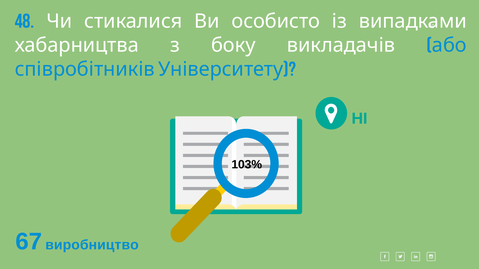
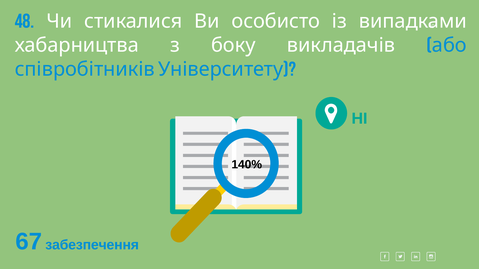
103%: 103% -> 140% (247, 165)
виробництво: виробництво -> забезпечення (92, 245)
